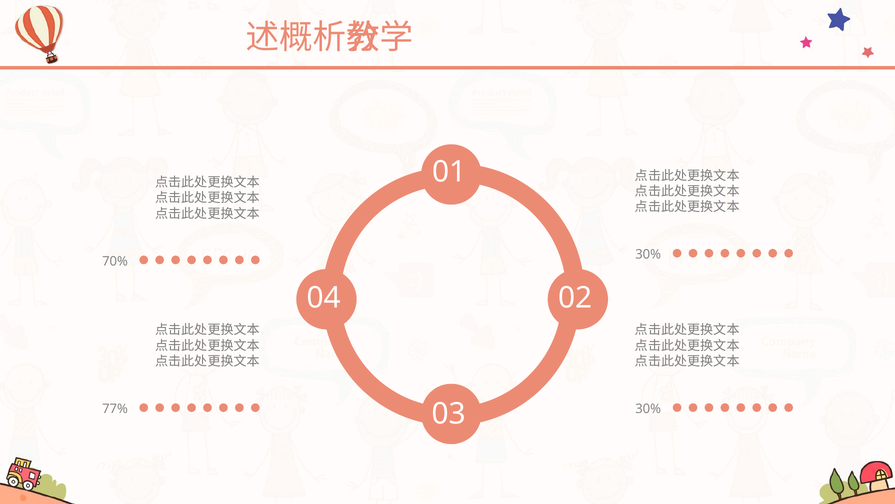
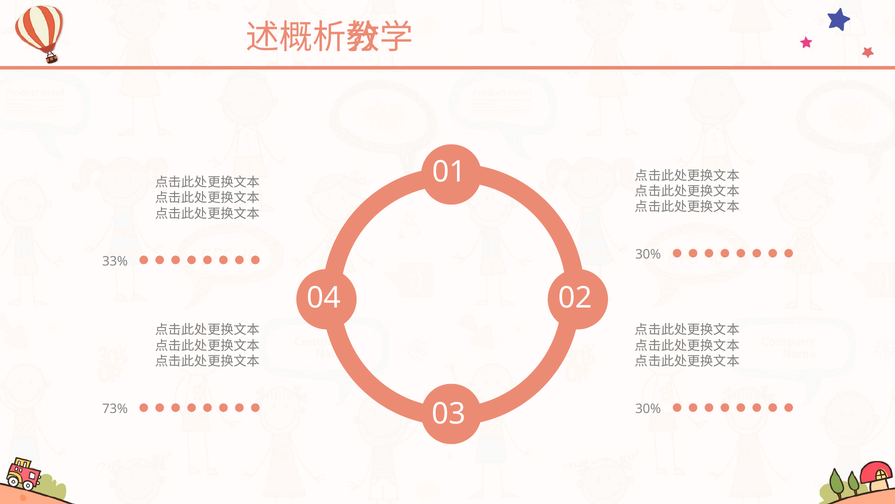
70%: 70% -> 33% (115, 261)
77%: 77% -> 73% (115, 409)
